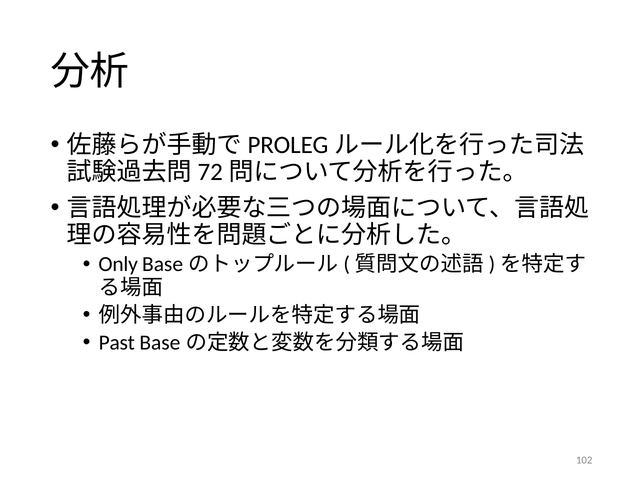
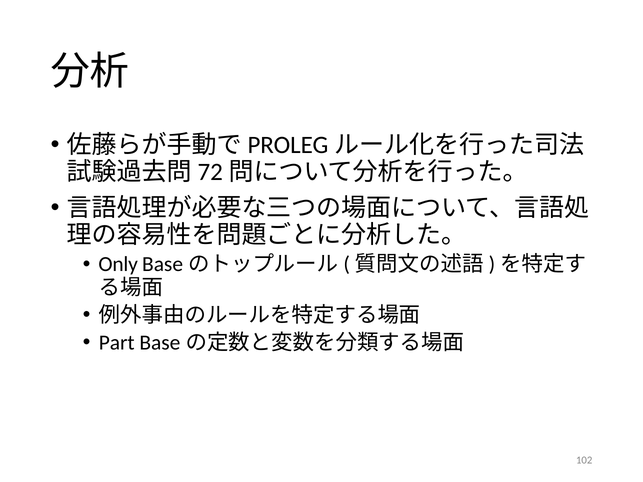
Past: Past -> Part (117, 343)
